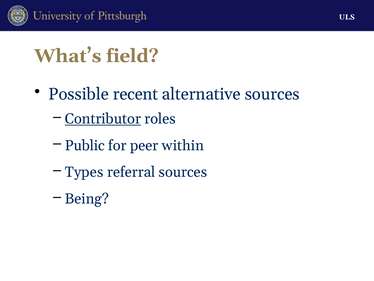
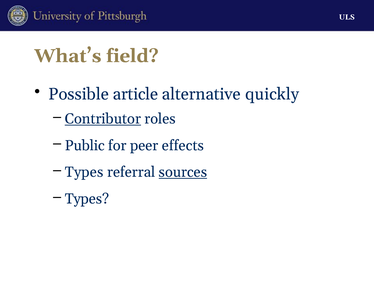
recent: recent -> article (135, 94)
alternative sources: sources -> quickly (272, 94)
within: within -> effects (183, 145)
sources underline: none -> present (183, 172)
Being: Being -> Types (87, 198)
